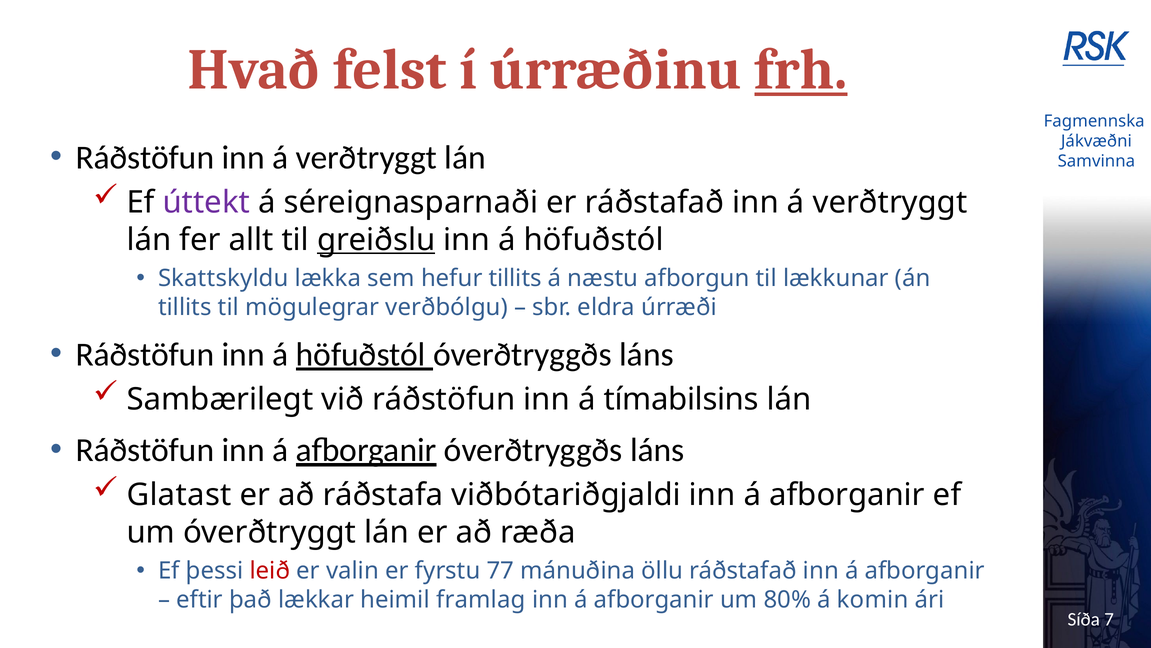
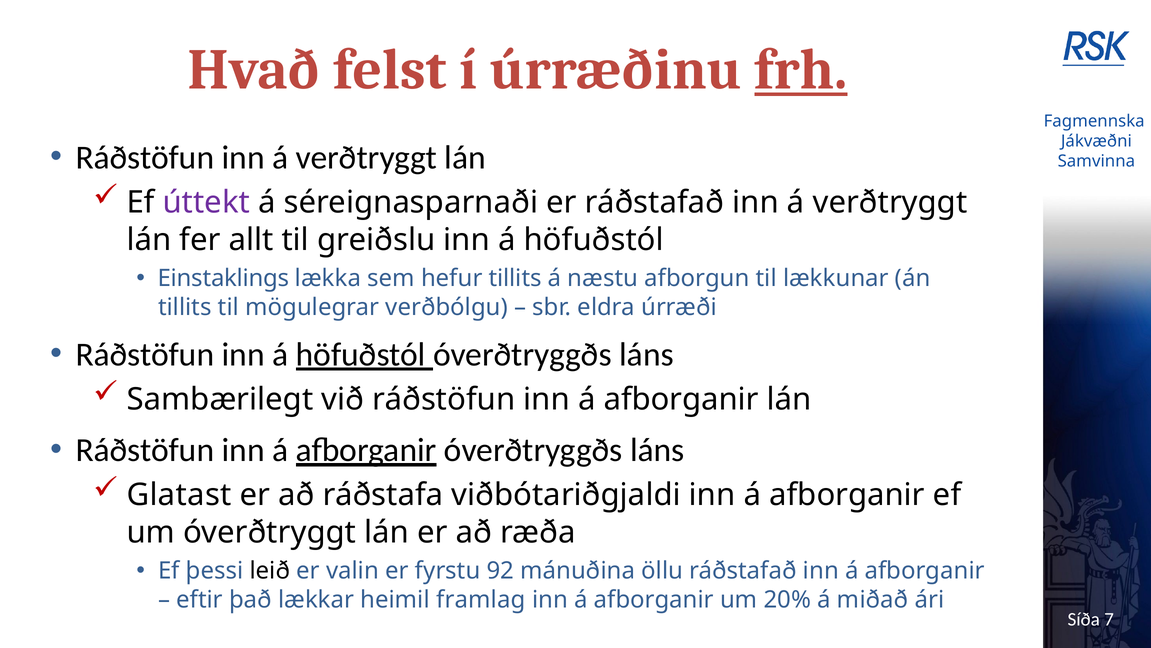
greiðslu underline: present -> none (376, 240)
Skattskyldu: Skattskyldu -> Einstaklings (224, 278)
tímabilsins: tímabilsins -> afborganir (681, 399)
leið colour: red -> black (270, 570)
77: 77 -> 92 (500, 570)
80%: 80% -> 20% (787, 599)
komin: komin -> miðað (873, 599)
